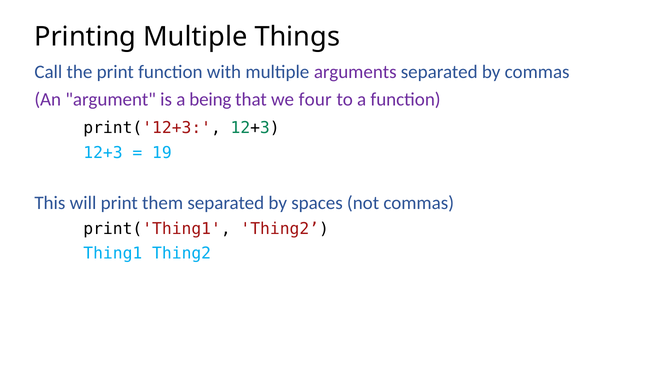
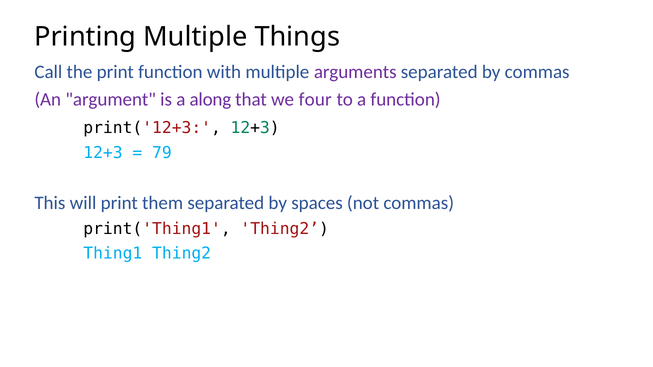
being: being -> along (210, 100)
19: 19 -> 79 (162, 153)
